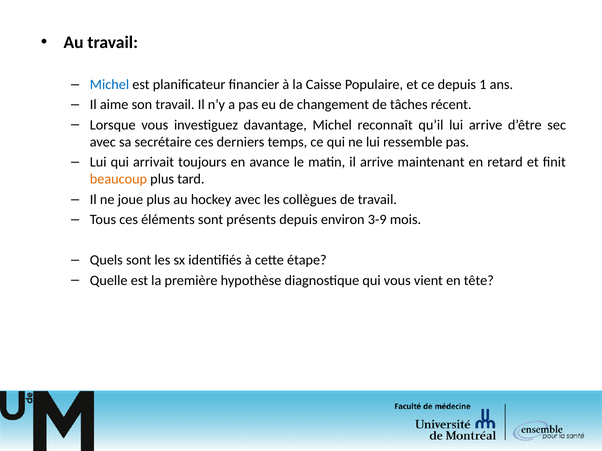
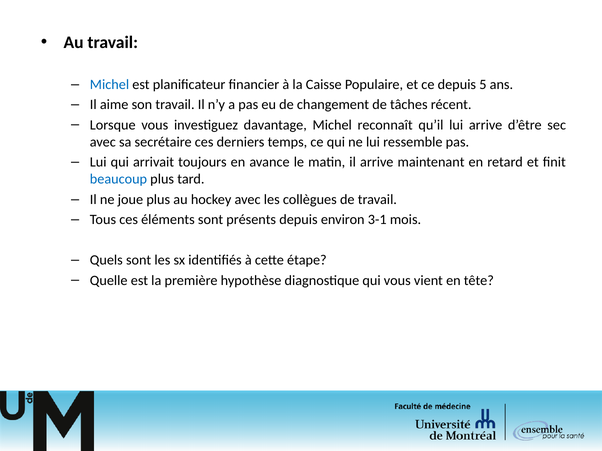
1: 1 -> 5 (483, 85)
beaucoup colour: orange -> blue (118, 179)
3-9: 3-9 -> 3-1 (377, 220)
